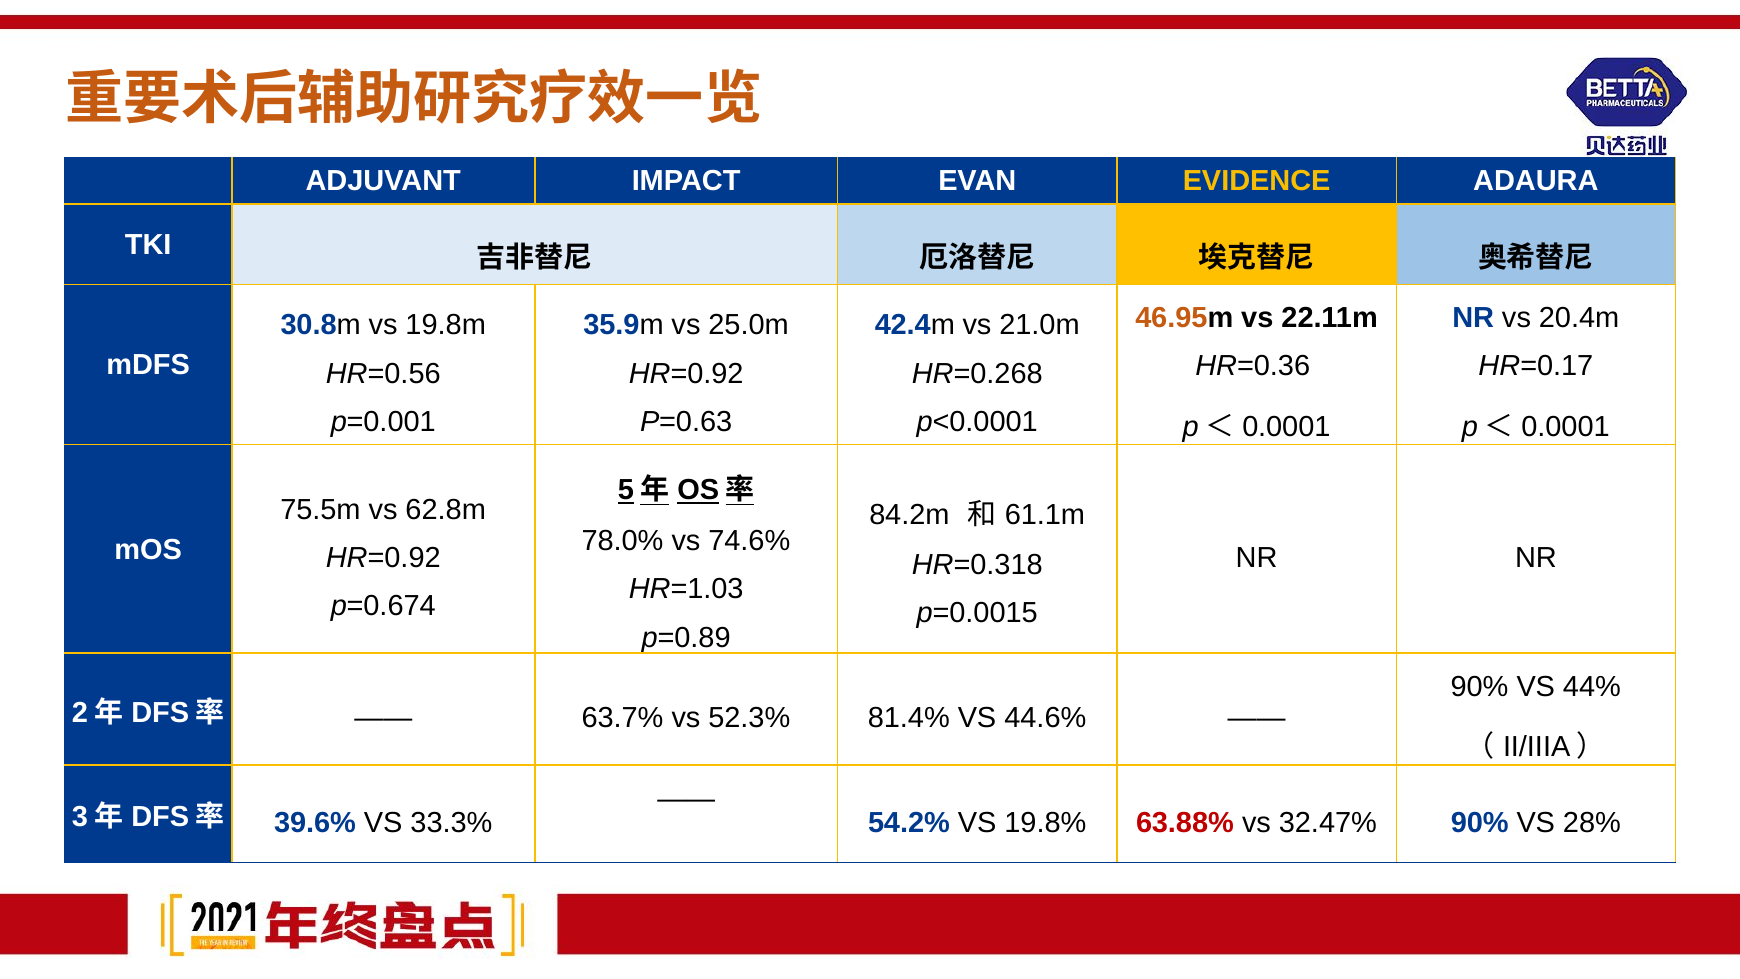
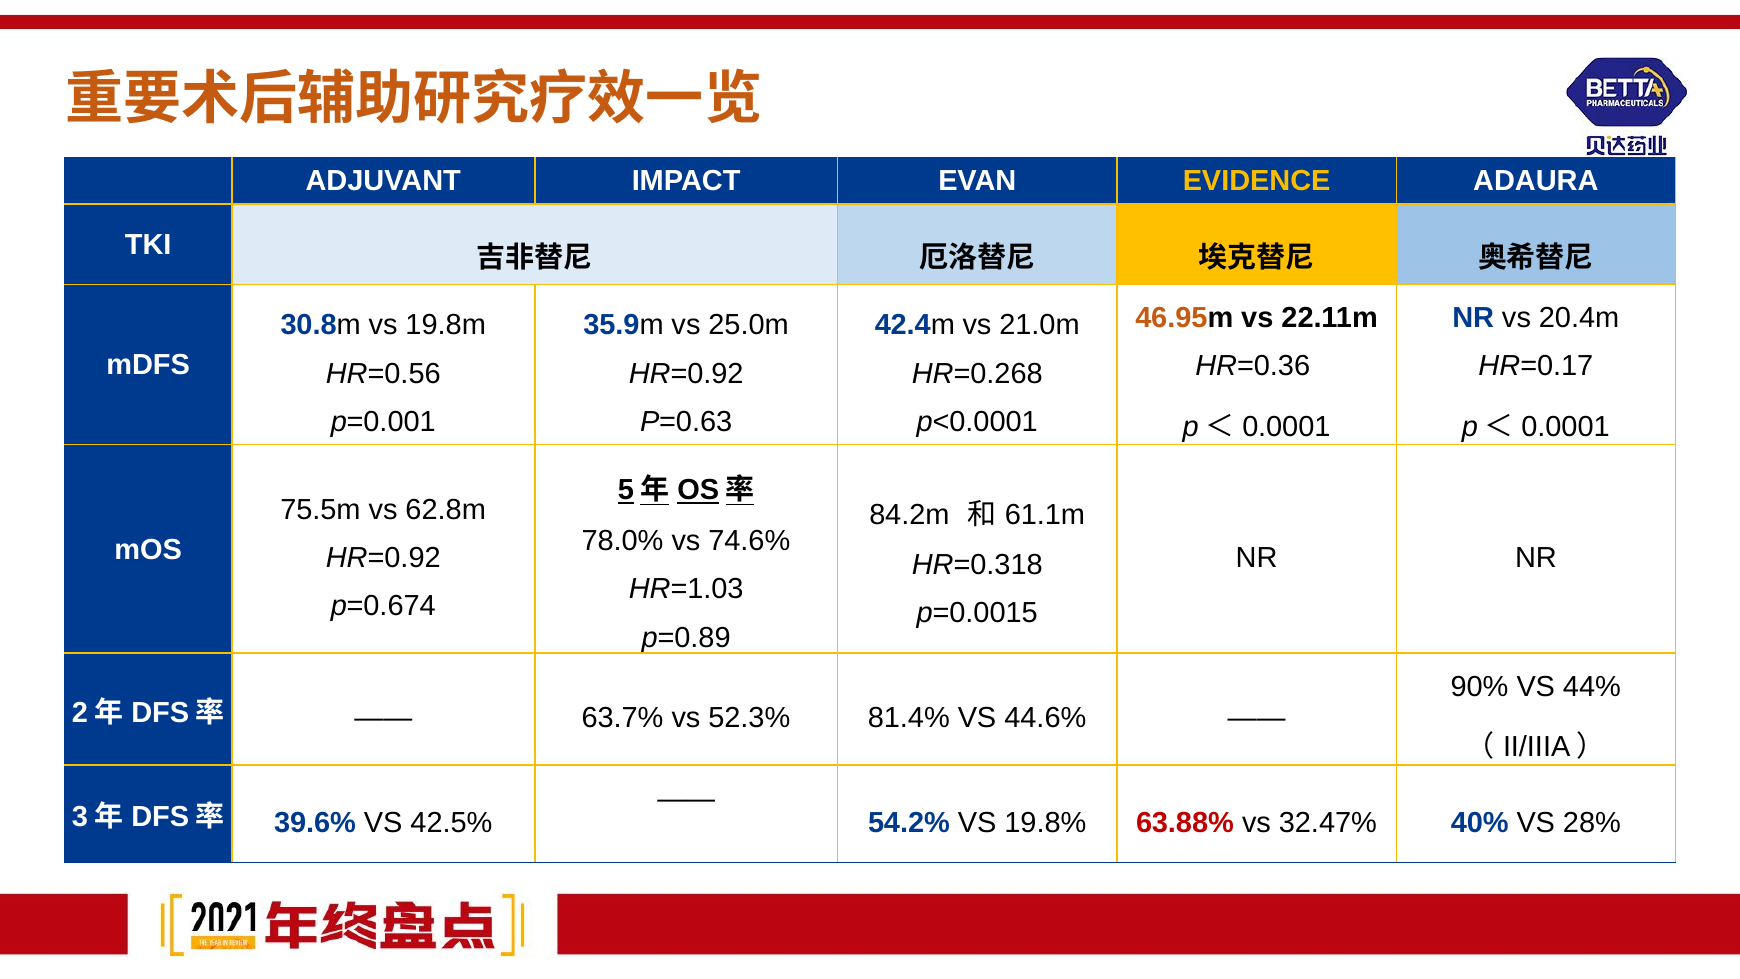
33.3%: 33.3% -> 42.5% (451, 823)
32.47% 90%: 90% -> 40% (1480, 823)
